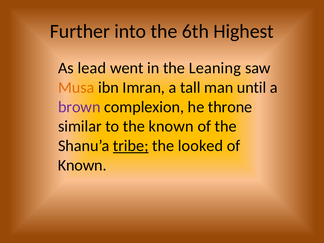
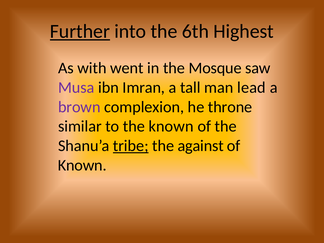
Further underline: none -> present (80, 31)
lead: lead -> with (92, 68)
Leaning: Leaning -> Mosque (215, 68)
Musa colour: orange -> purple (76, 88)
until: until -> lead (251, 88)
looked: looked -> against (201, 146)
